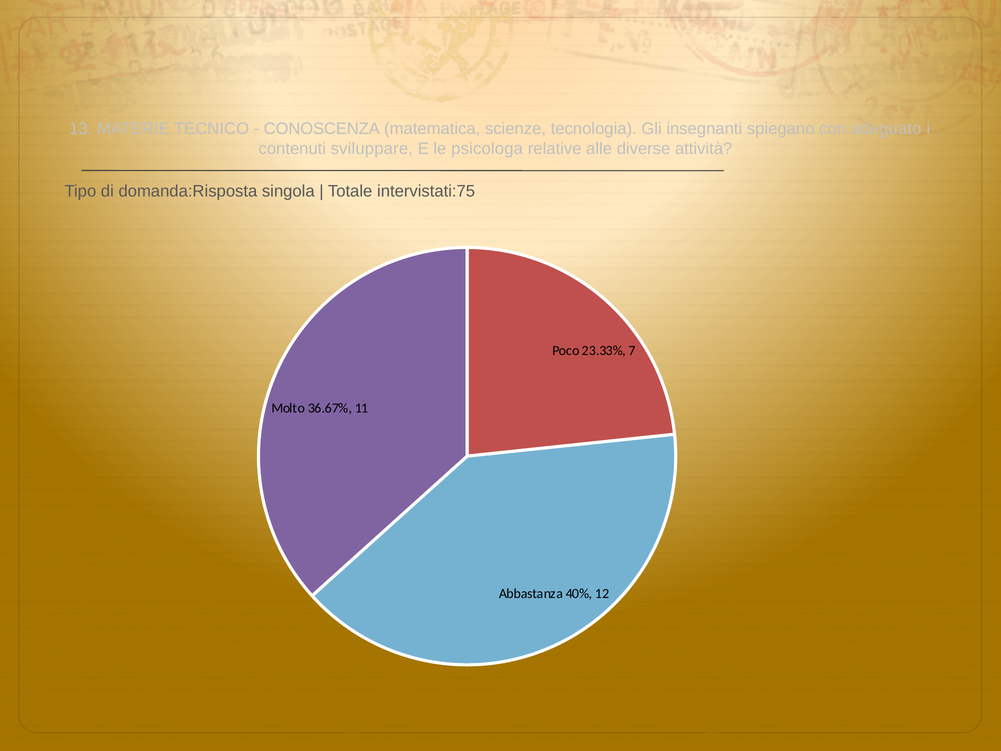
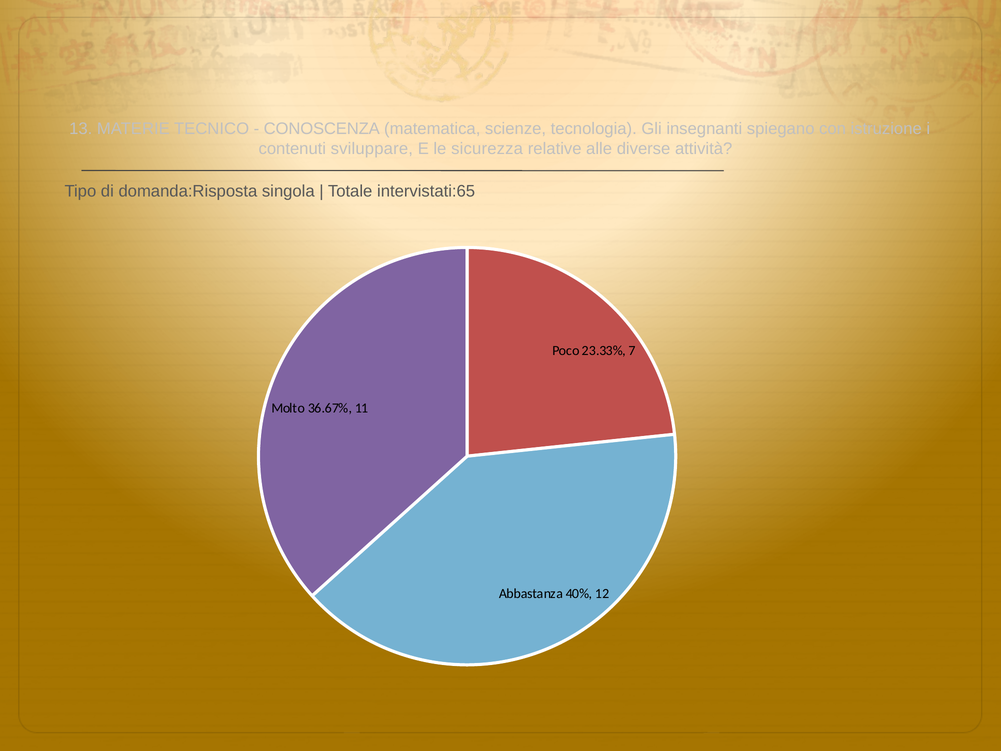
adeguato: adeguato -> istruzione (886, 129)
psicologa: psicologa -> sicurezza (487, 149)
intervistati:75: intervistati:75 -> intervistati:65 (426, 191)
